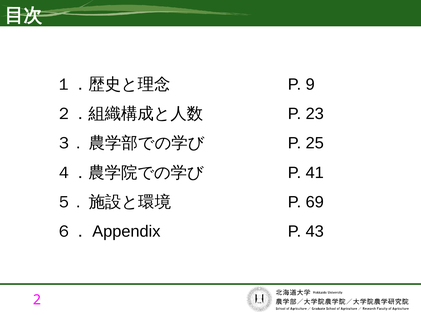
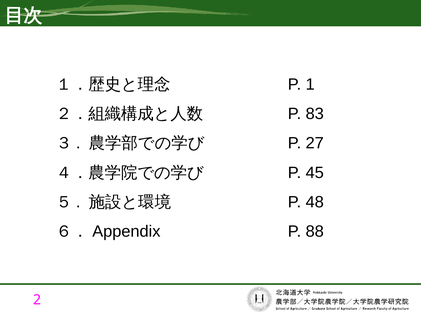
9: 9 -> 1 (310, 85)
23: 23 -> 83 (315, 114)
25: 25 -> 27 (315, 144)
41: 41 -> 45 (315, 173)
69: 69 -> 48 (315, 203)
43: 43 -> 88 (315, 232)
